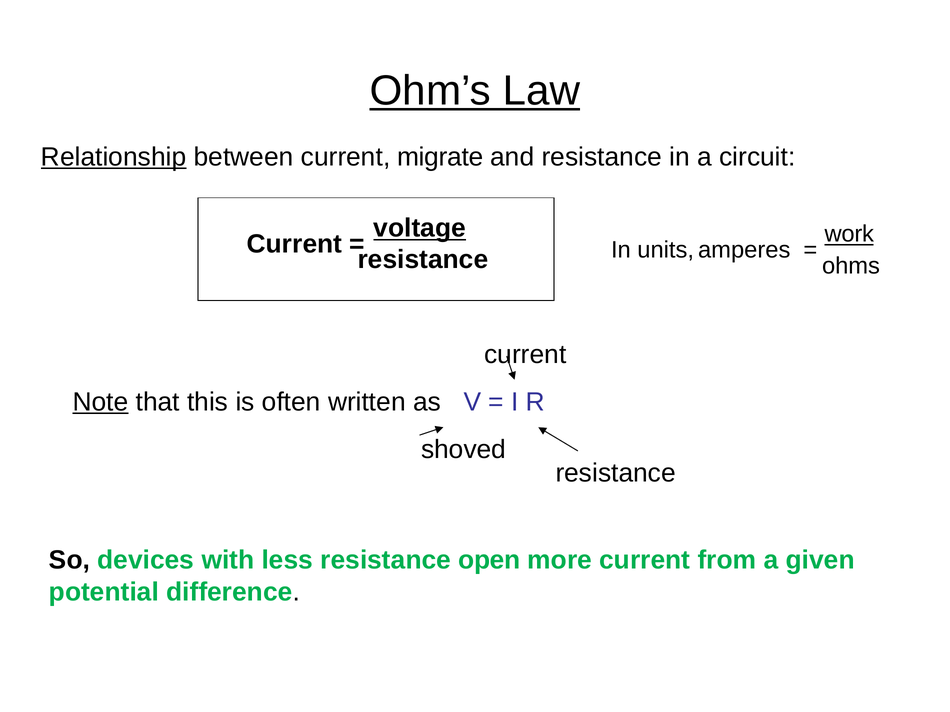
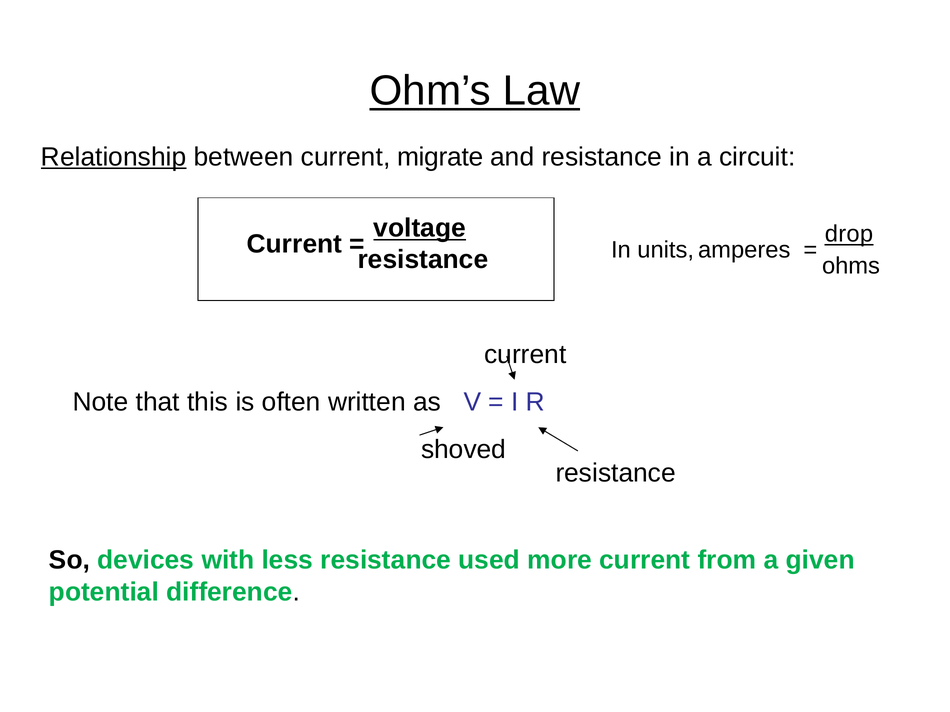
work: work -> drop (849, 234)
Note underline: present -> none (100, 402)
open: open -> used (489, 561)
